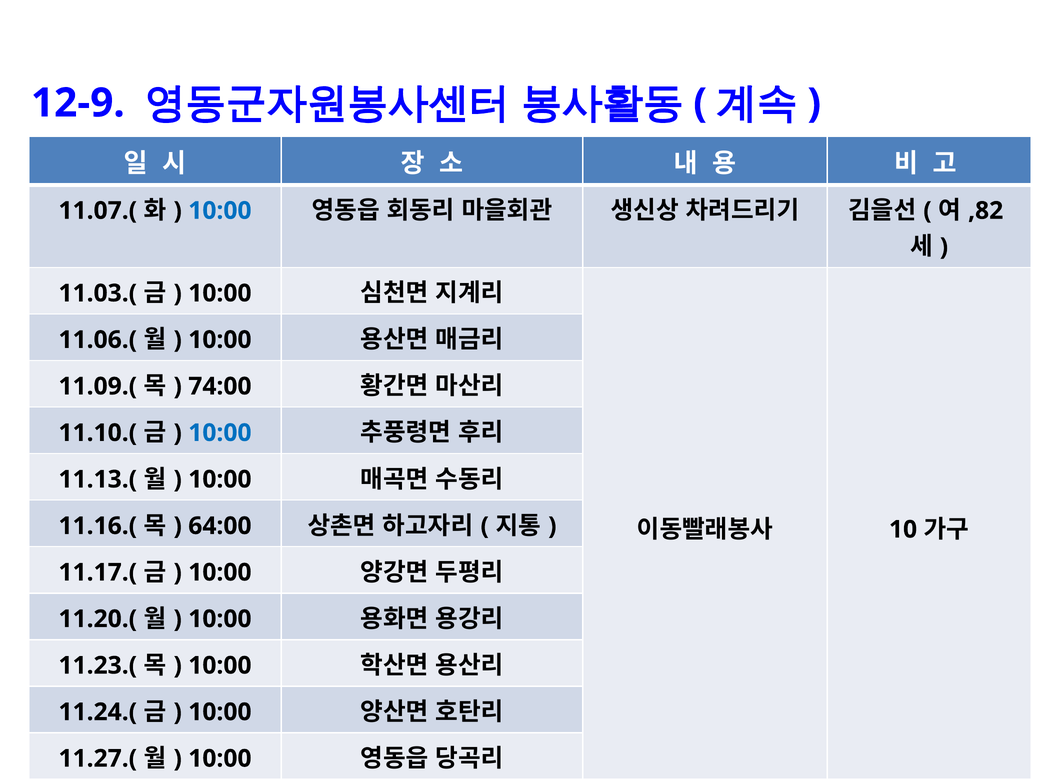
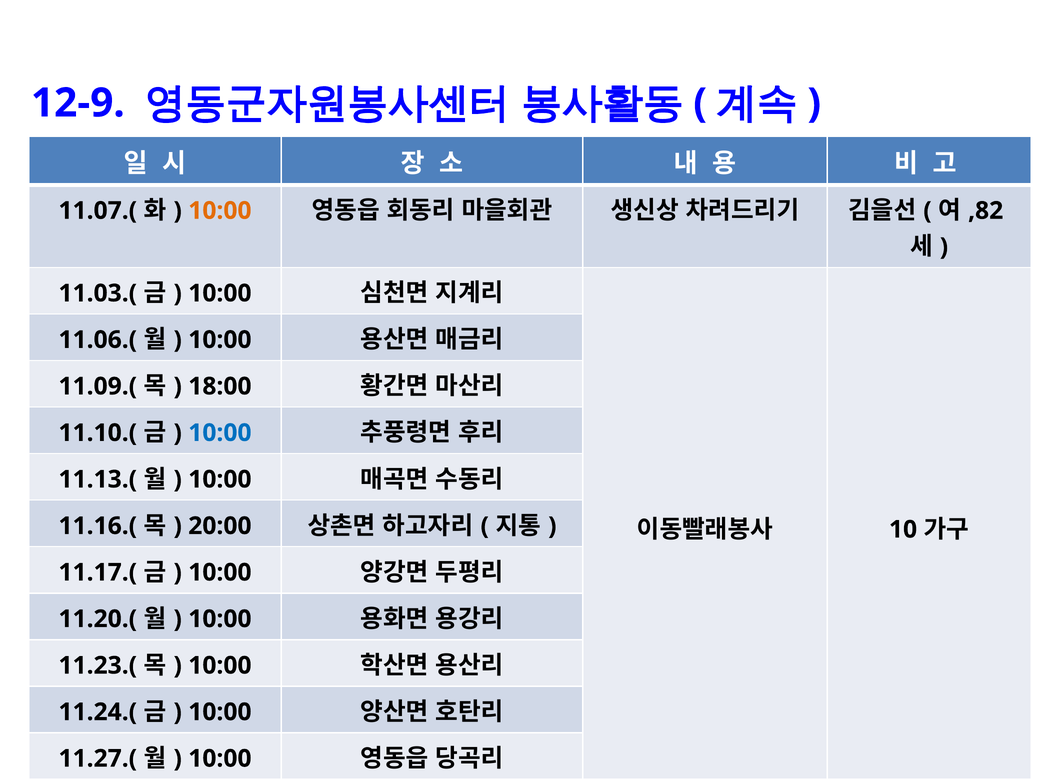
10:00 colour: blue -> orange (220, 210)
74:00: 74:00 -> 18:00 (220, 386)
64:00: 64:00 -> 20:00 (220, 525)
